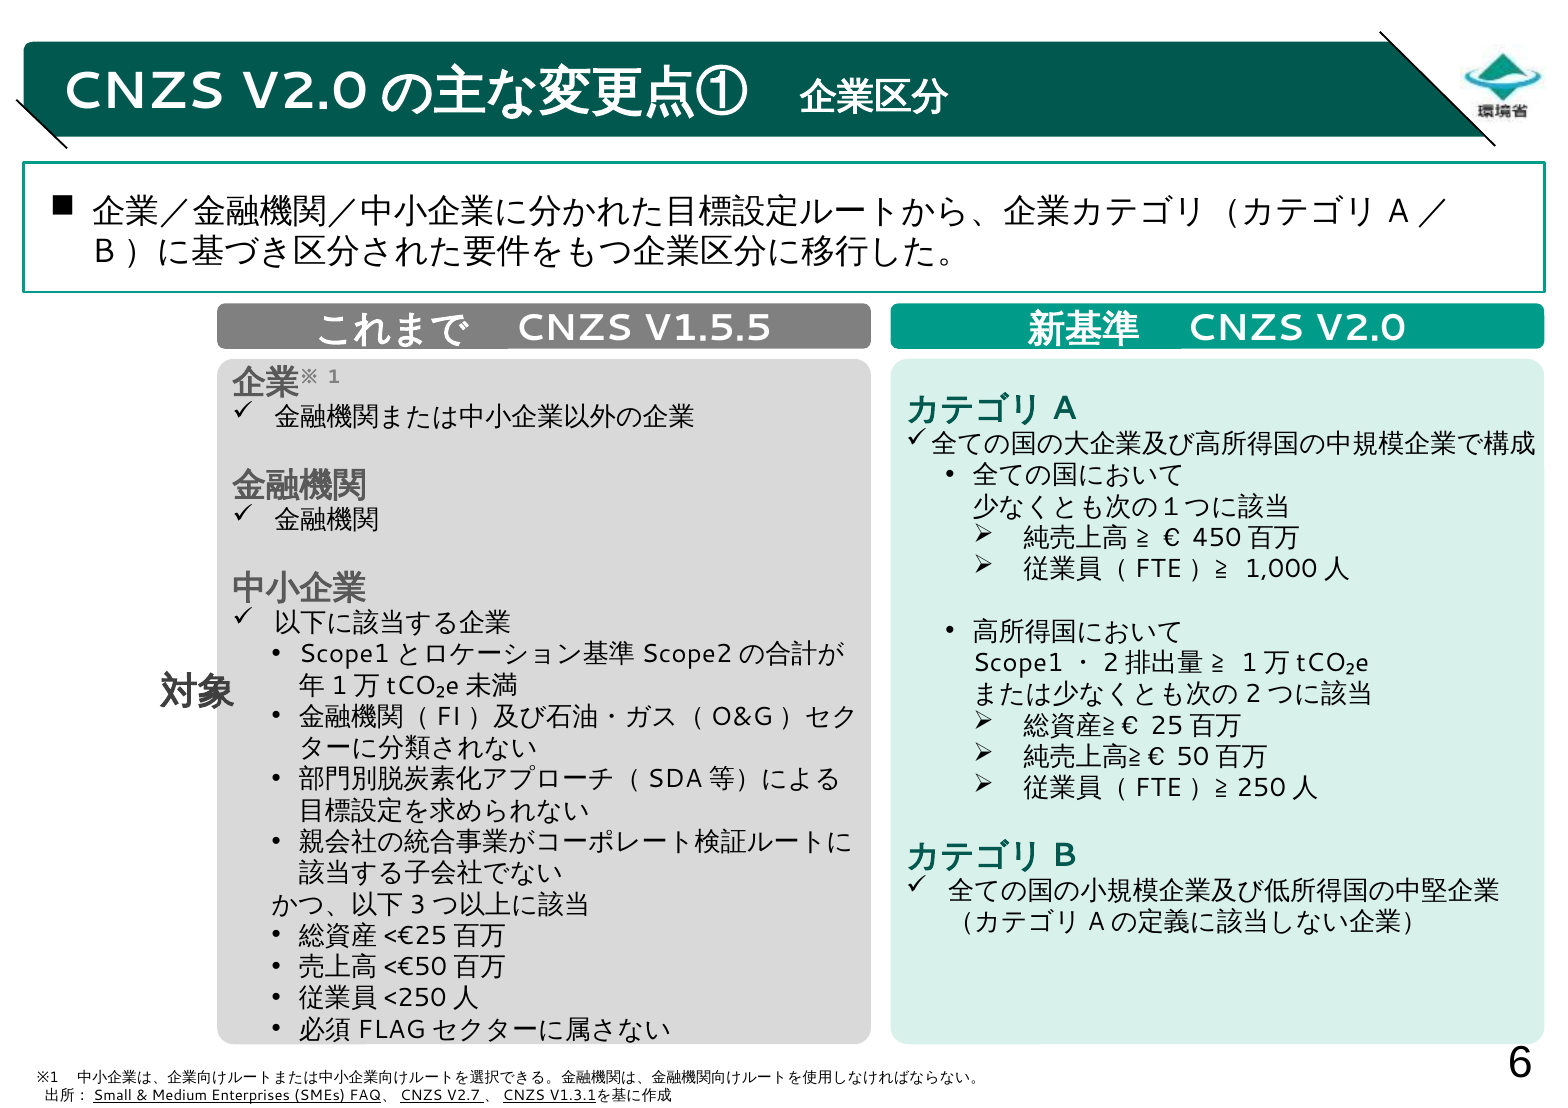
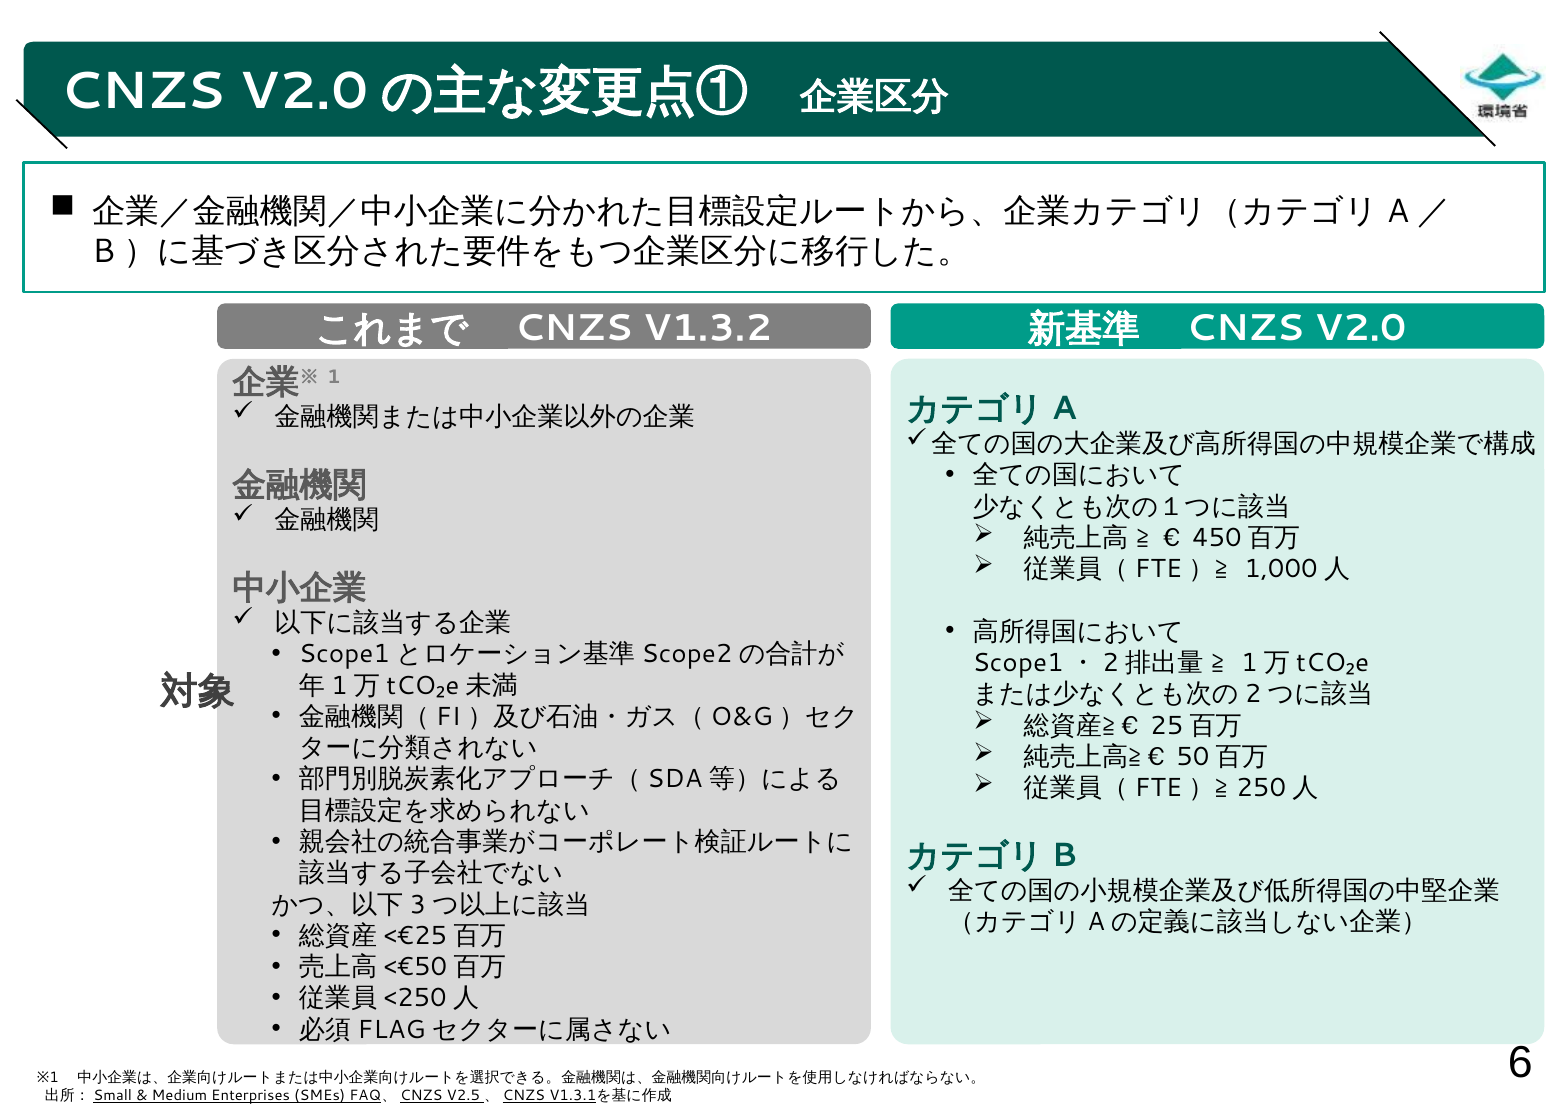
V1.5.5: V1.5.5 -> V1.3.2 (707, 329)
V2.7: V2.7 -> V2.5 (463, 1096)
